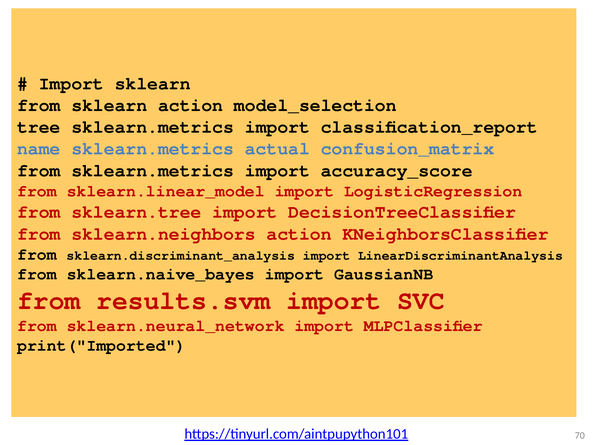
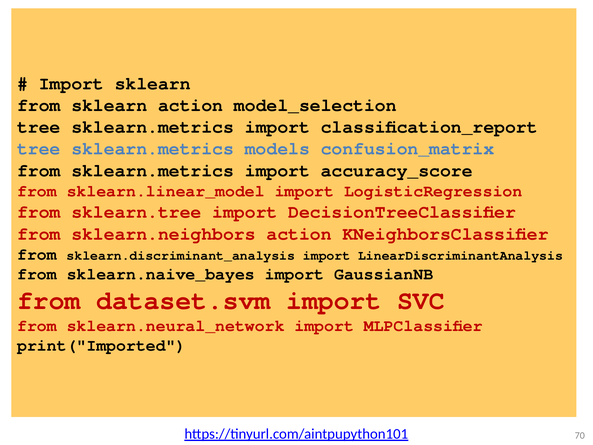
name: name -> tree (39, 149)
actual: actual -> models (277, 149)
results.svm: results.svm -> dataset.svm (183, 300)
